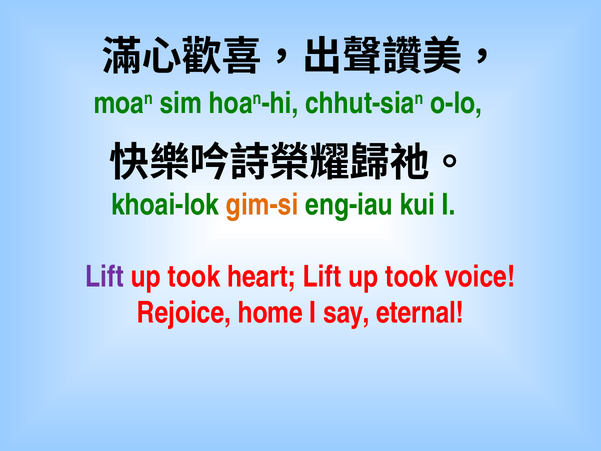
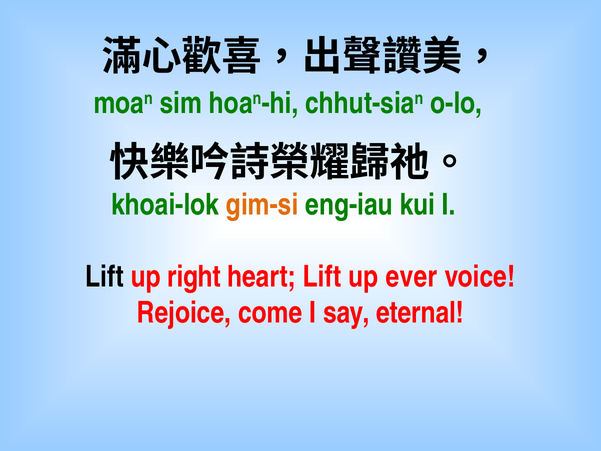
Lift colour: purple -> black (104, 277)
took: took -> right (194, 277)
heart Lift up took: took -> ever (411, 277)
home: home -> come (270, 313)
